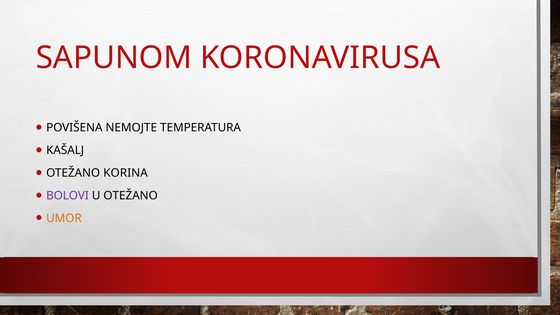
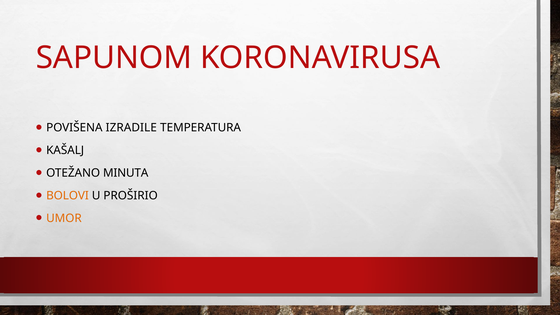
NEMOJTE: NEMOJTE -> IZRADILE (131, 128)
KORINA: KORINA -> MINUTA (126, 173)
BOLOVI colour: purple -> orange (68, 196)
U OTEŽANO: OTEŽANO -> PROŠIRIO (131, 196)
